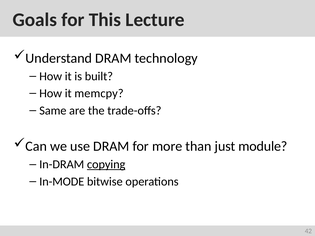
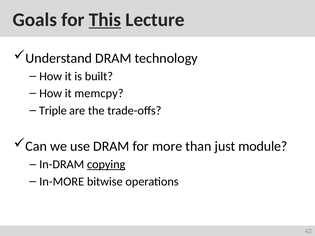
This underline: none -> present (105, 20)
Same: Same -> Triple (53, 111)
In-MODE: In-MODE -> In-MORE (62, 182)
